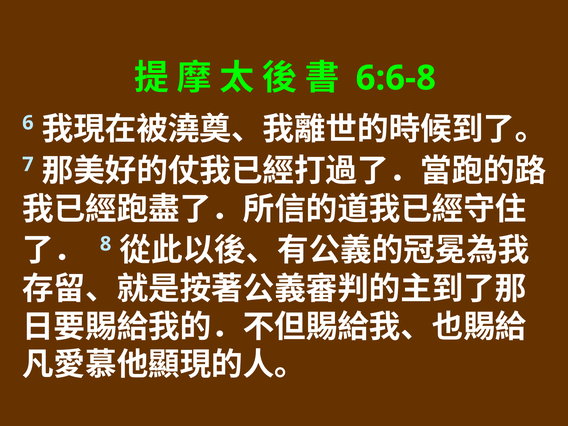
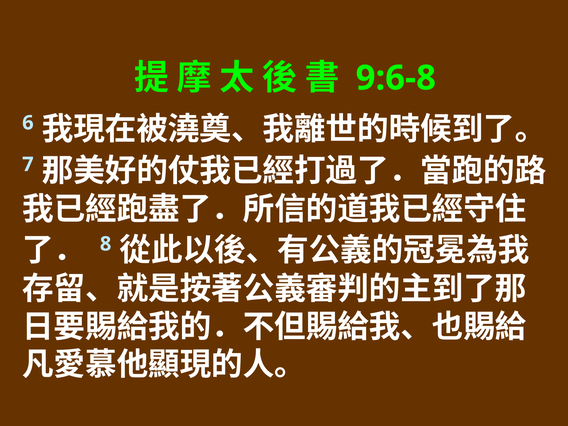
6:6-8: 6:6-8 -> 9:6-8 (396, 78)
